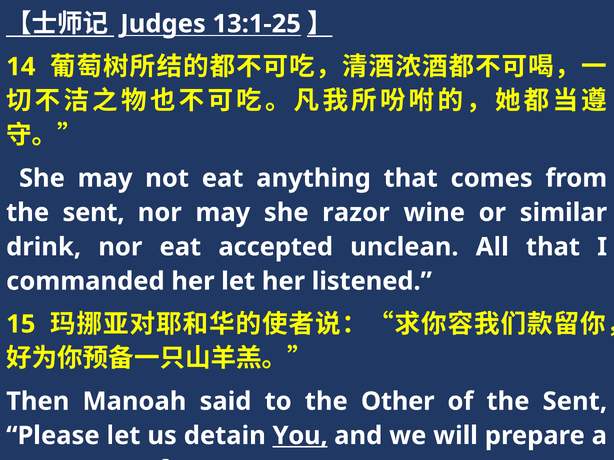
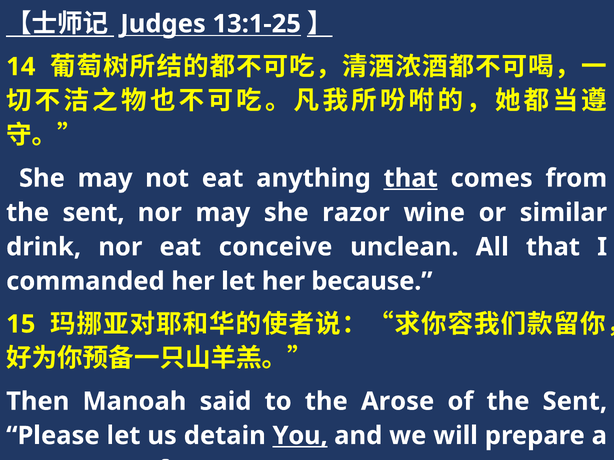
that underline: none -> present (411, 178)
accepted: accepted -> conceive (276, 247)
listened: listened -> because (372, 282)
Other: Other -> Arose (398, 402)
